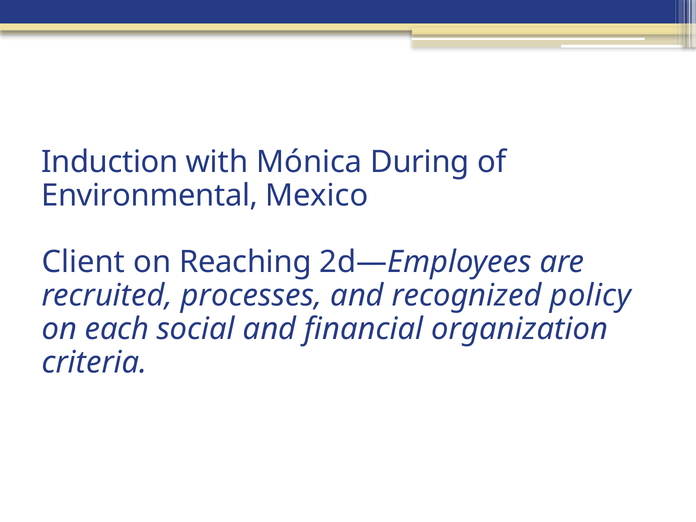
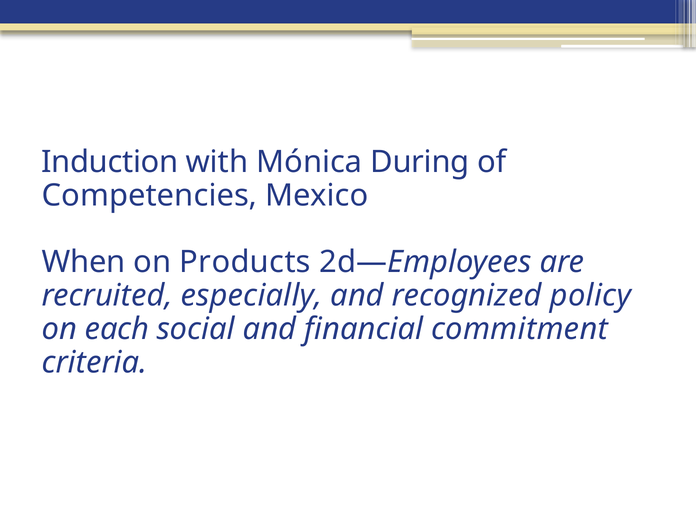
Environmental: Environmental -> Competencies (149, 195)
Client: Client -> When (84, 262)
Reaching: Reaching -> Products (245, 262)
processes: processes -> especially (251, 296)
organization: organization -> commitment (520, 329)
